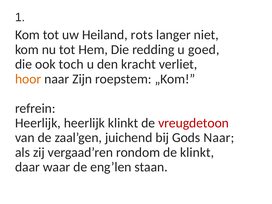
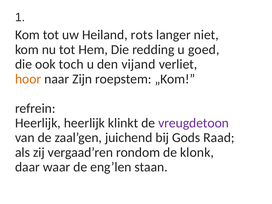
kracht: kracht -> vijand (138, 64)
vreugdetoon colour: red -> purple (194, 123)
Gods Naar: Naar -> Raad (219, 138)
de klinkt: klinkt -> klonk (197, 152)
